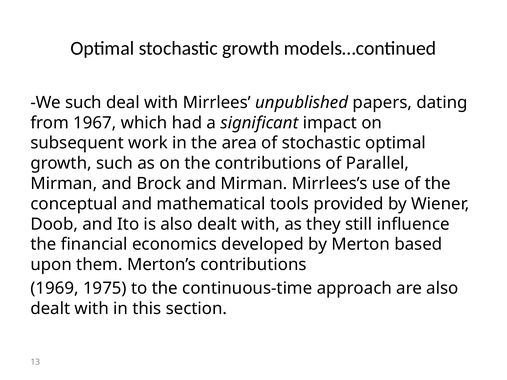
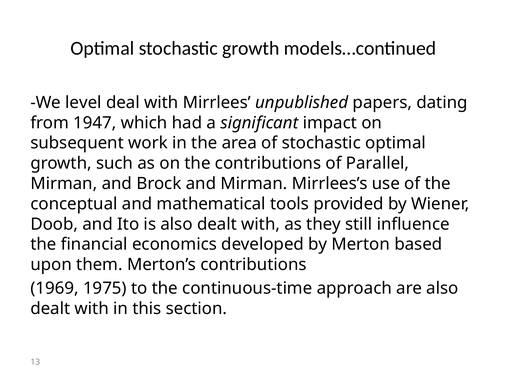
We such: such -> level (83, 103)
1967: 1967 -> 1947 (95, 123)
